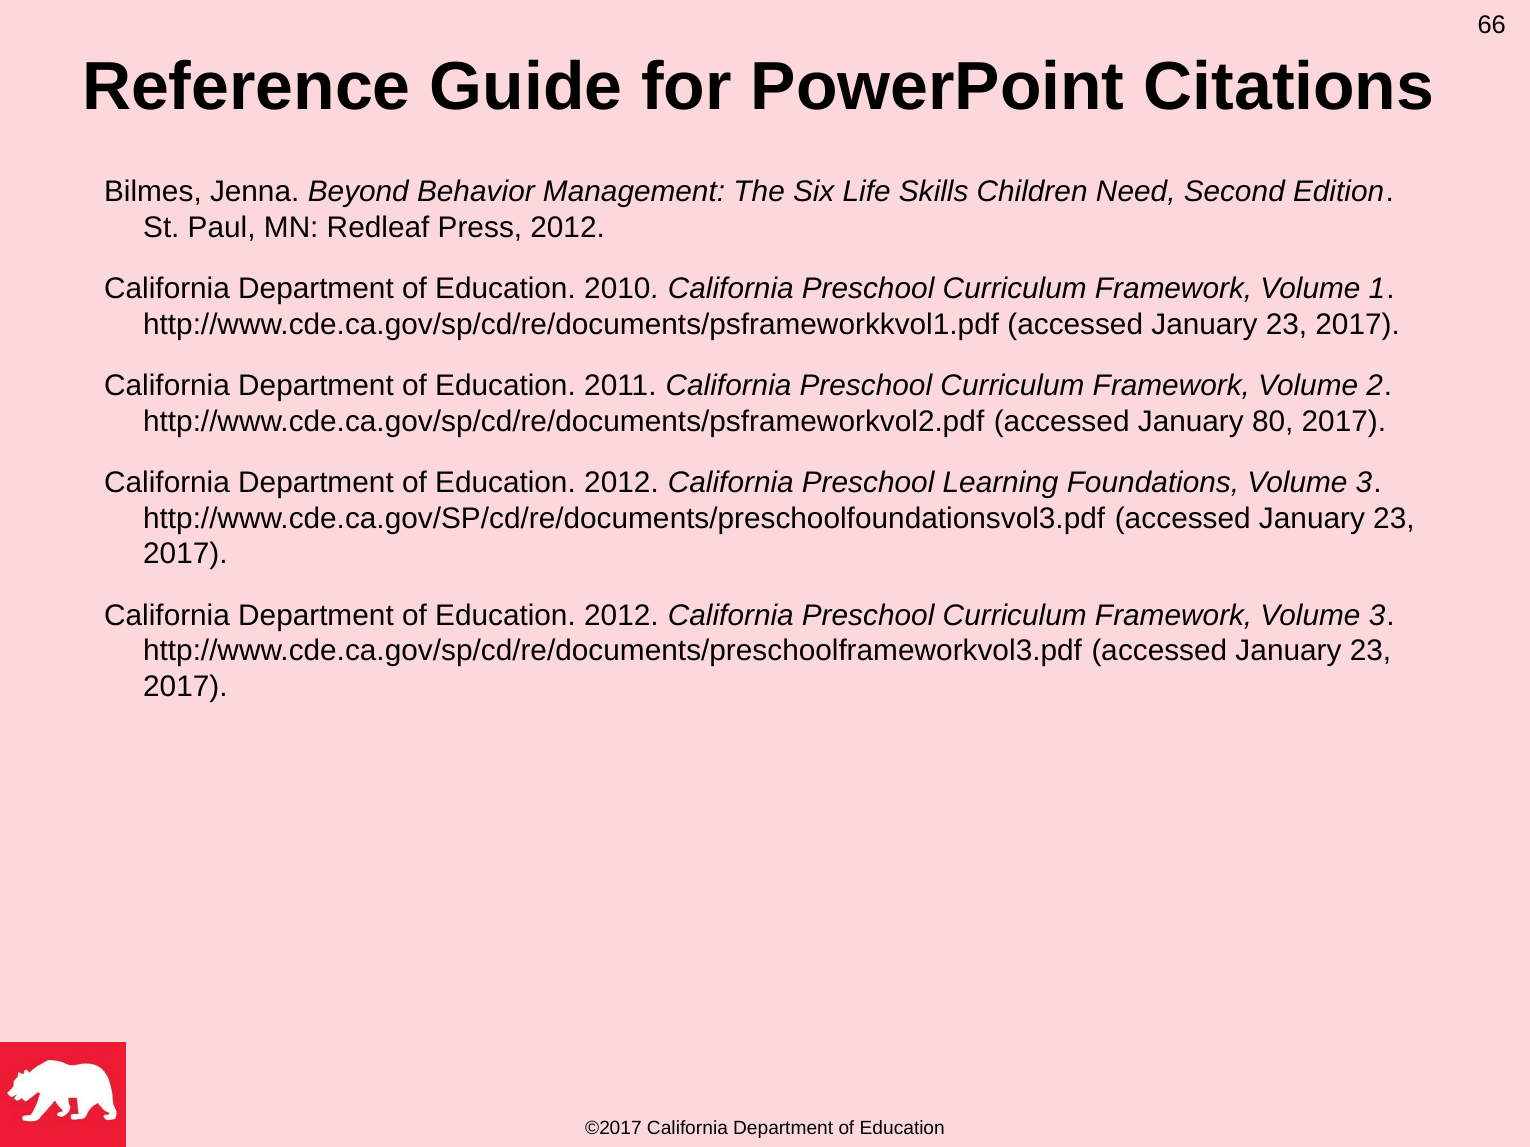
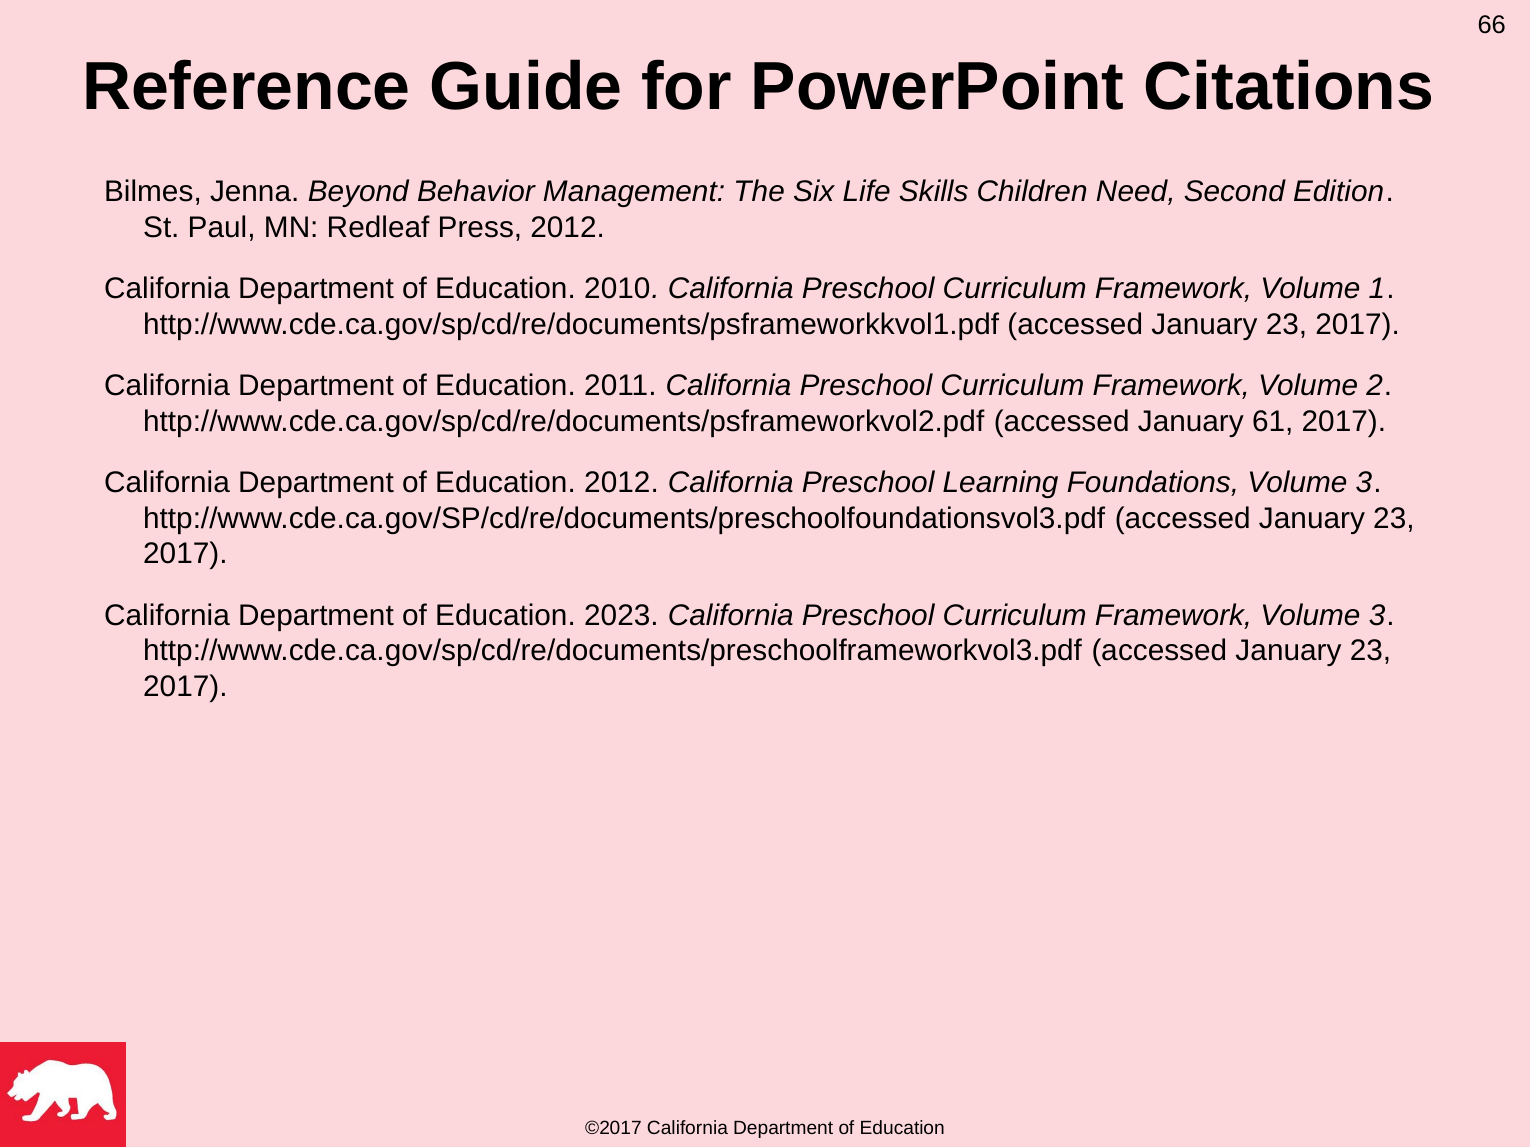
80: 80 -> 61 (1273, 422)
2012: 2012 -> 2023 (621, 616)
